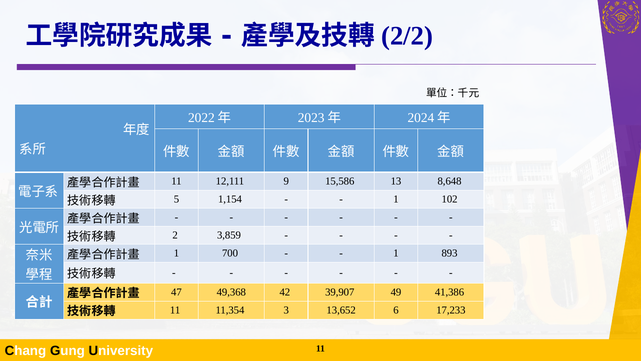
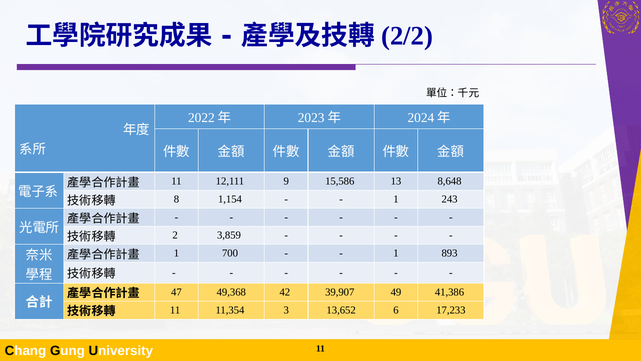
5: 5 -> 8 (176, 199)
102: 102 -> 243 (450, 199)
